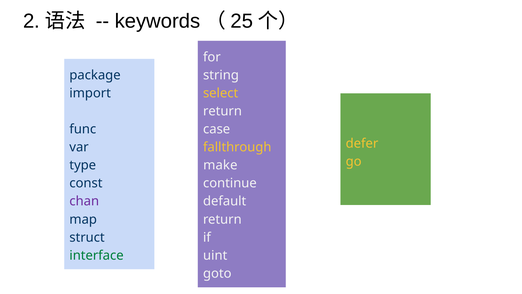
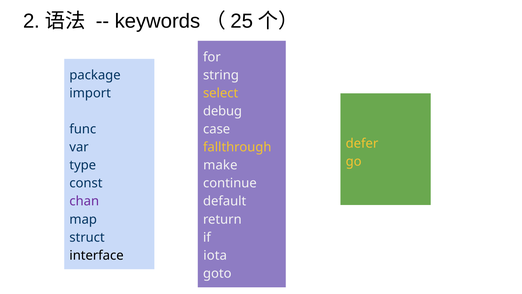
return: return -> debug (223, 111)
interface colour: green -> black (97, 255)
uint: uint -> iota (215, 255)
